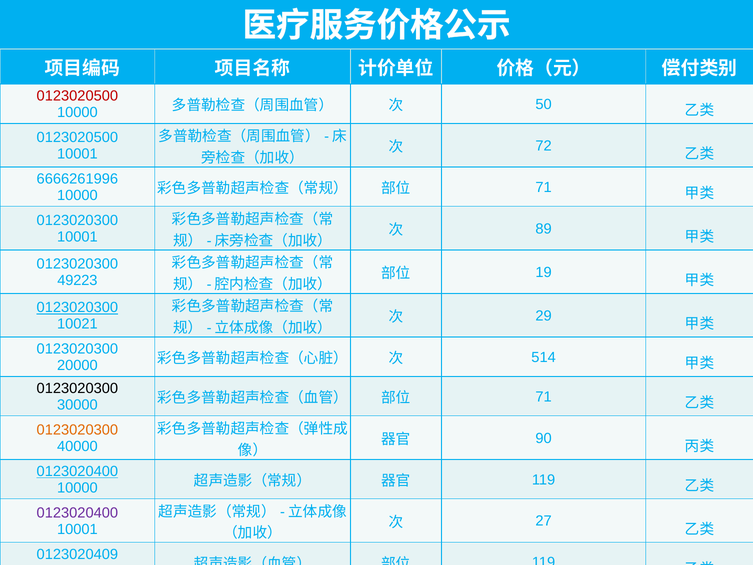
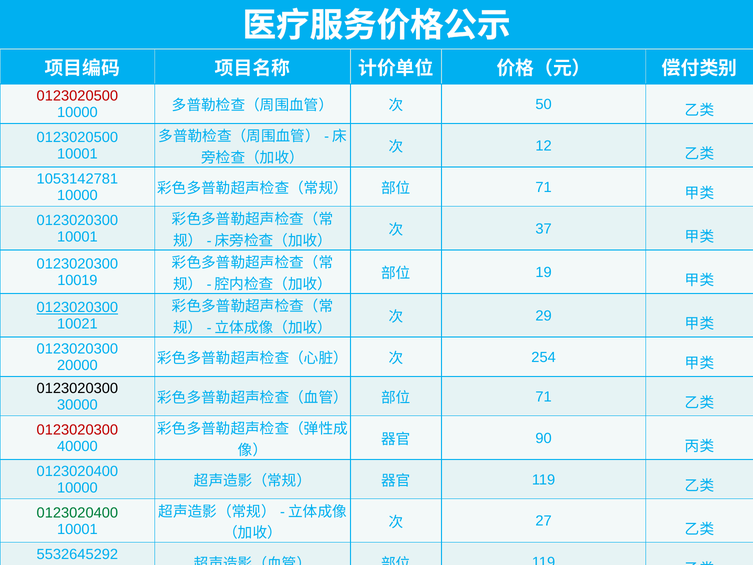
72: 72 -> 12 (544, 146)
6666261996: 6666261996 -> 1053142781 (77, 179)
89: 89 -> 37 (544, 229)
49223: 49223 -> 10019 (77, 280)
514: 514 -> 254 (544, 357)
0123020300 colour: orange -> red (77, 430)
0123020400 underline: present -> none (77, 471)
0123020400 colour: purple -> green (77, 513)
0123020409: 0123020409 -> 5532645292 (77, 554)
